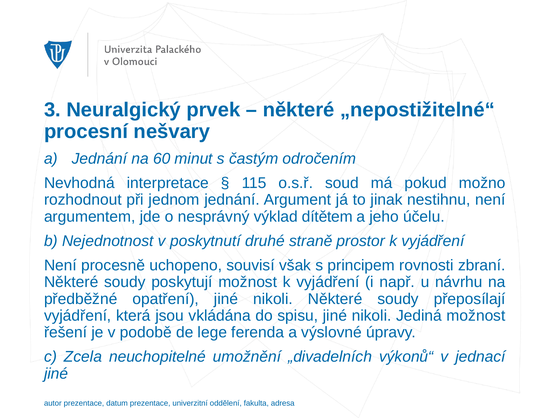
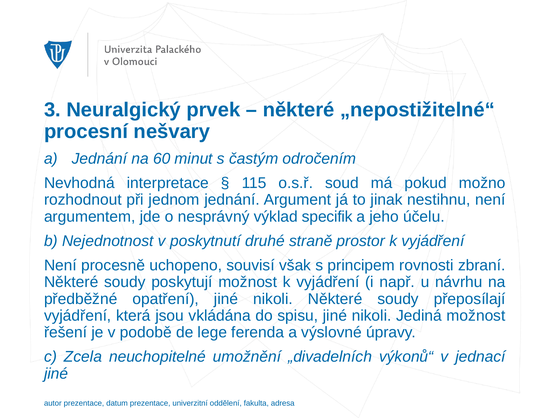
dítětem: dítětem -> specifik (327, 217)
